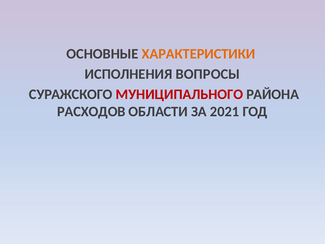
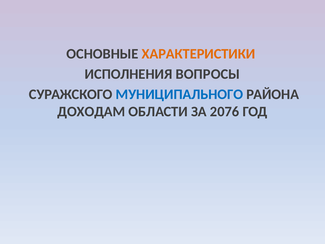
МУНИЦИПАЛЬНОГО colour: red -> blue (179, 94)
РАСХОДОВ: РАСХОДОВ -> ДОХОДАМ (91, 112)
2021: 2021 -> 2076 (225, 112)
